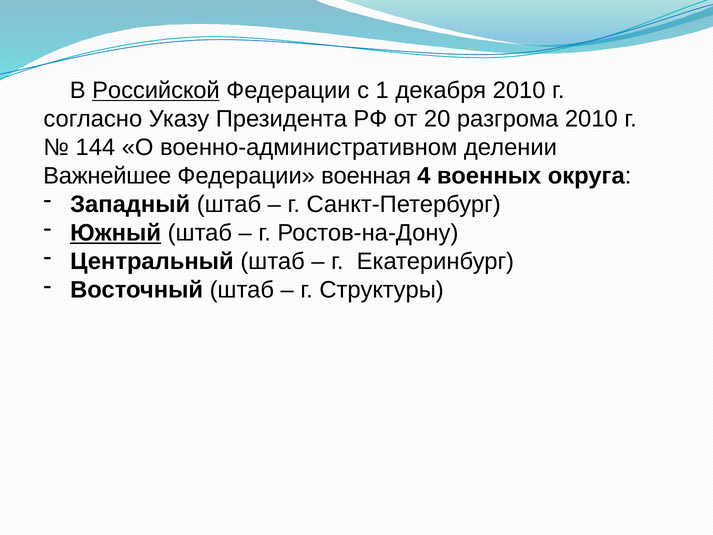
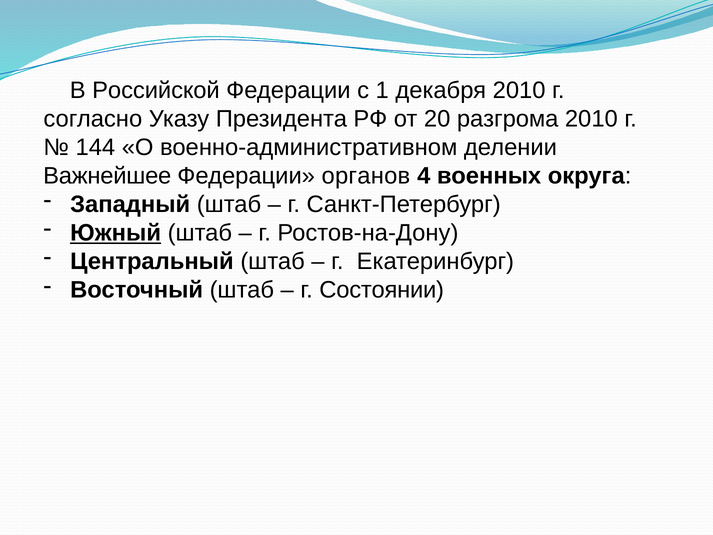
Российской underline: present -> none (156, 90)
военная: военная -> органов (366, 176)
Структуры: Структуры -> Состоянии (382, 290)
